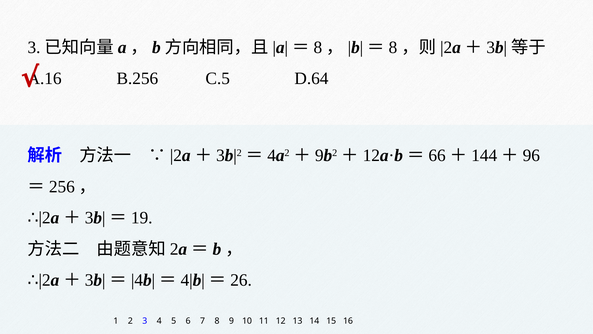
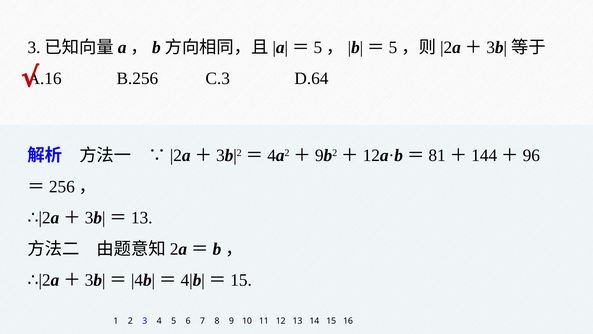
8: 8 -> 5 (318, 47)
8: 8 -> 5 (393, 47)
C.5: C.5 -> C.3 (218, 78)
66: 66 -> 81 (437, 155)
19: 19 -> 13 (142, 218)
26: 26 -> 15 (241, 280)
